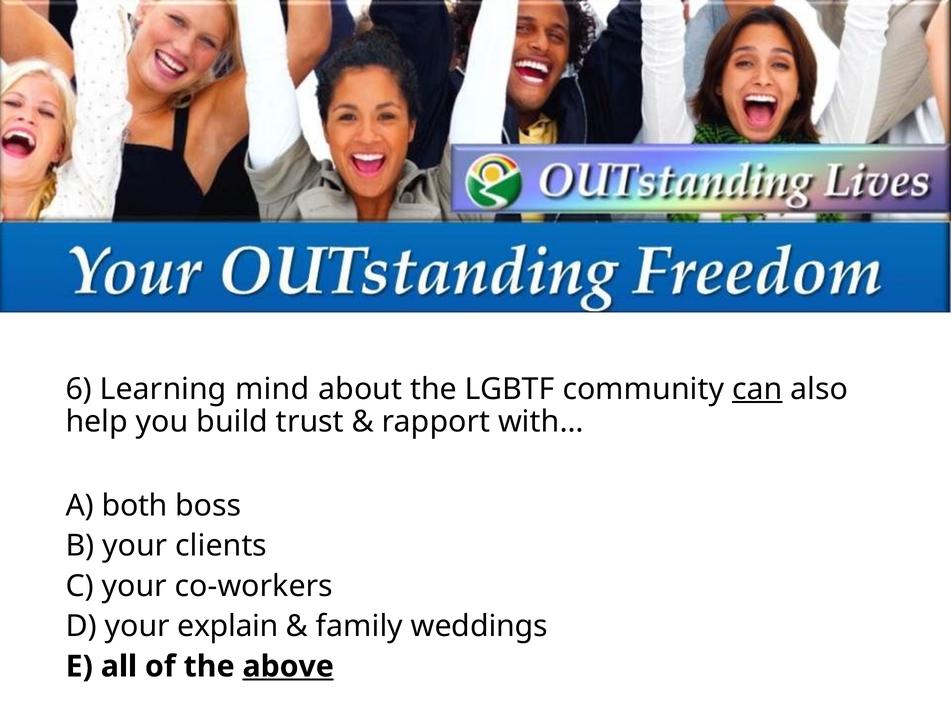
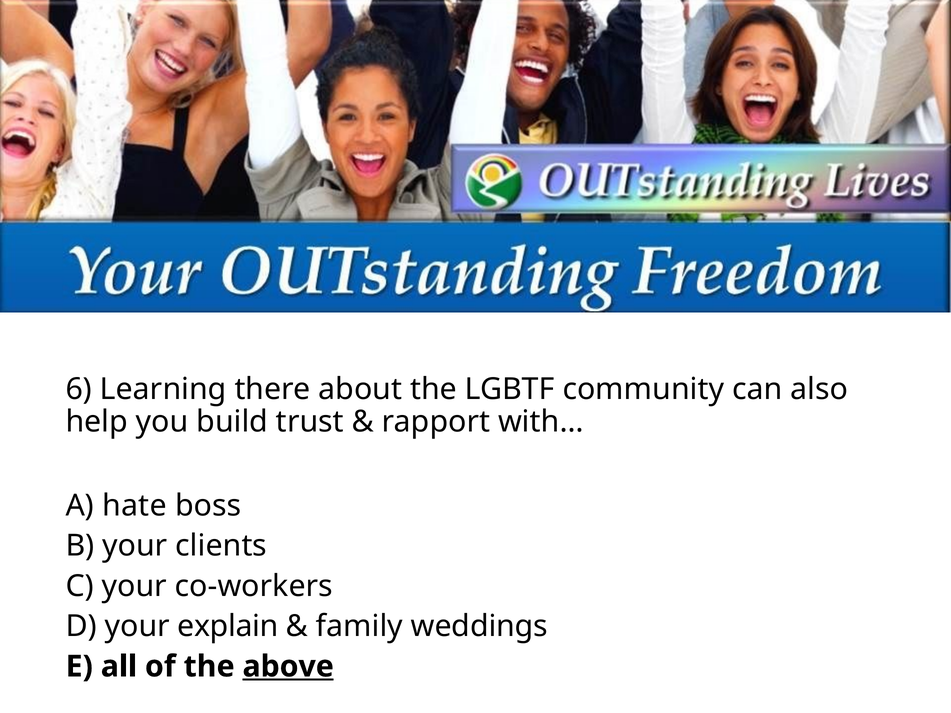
mind: mind -> there (273, 389)
can underline: present -> none (757, 389)
both: both -> hate (134, 506)
